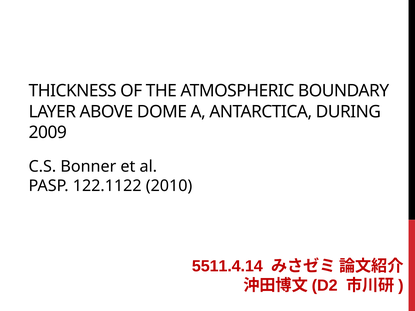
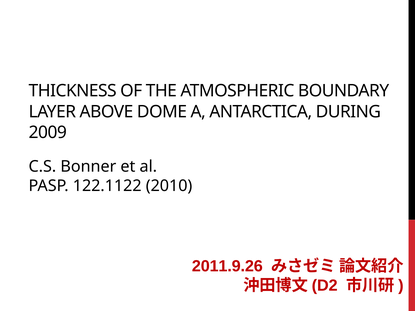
5511.4.14: 5511.4.14 -> 2011.9.26 (227, 267)
